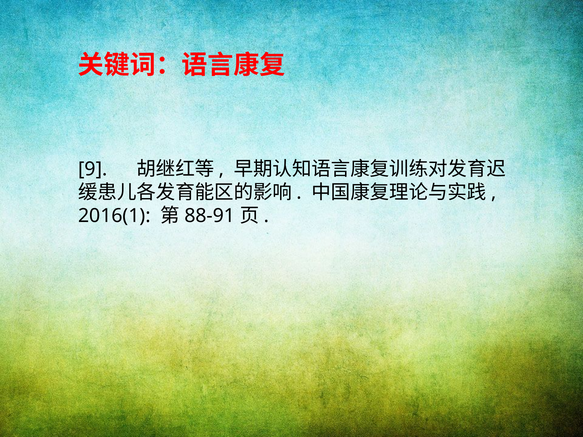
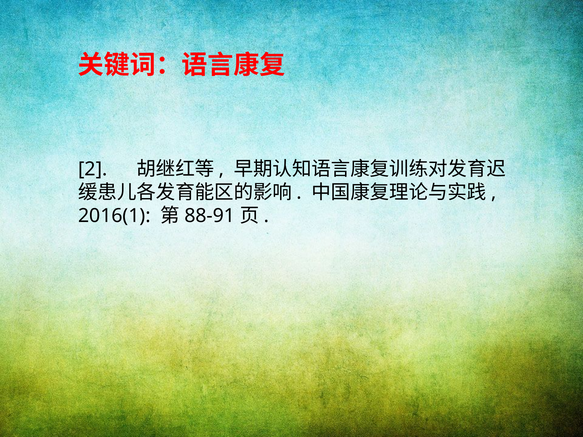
9: 9 -> 2 (93, 169)
